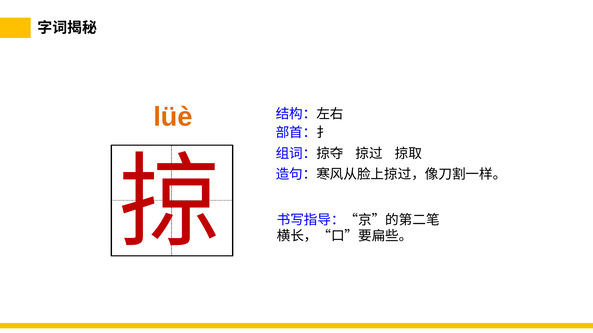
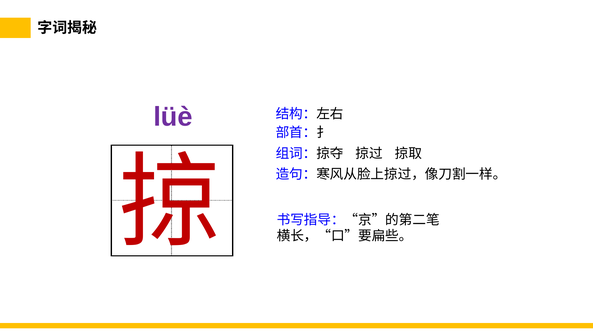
lüè colour: orange -> purple (173, 117)
